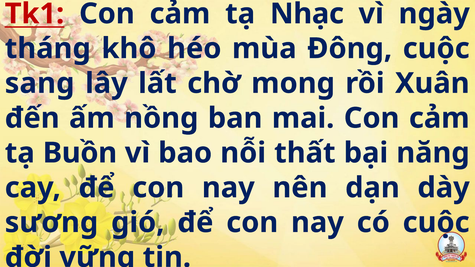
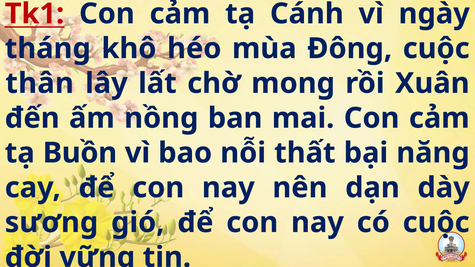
Nhạc: Nhạc -> Cánh (307, 14)
sang: sang -> thân (40, 83)
